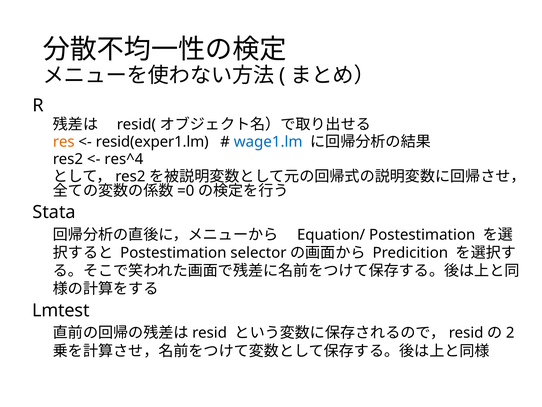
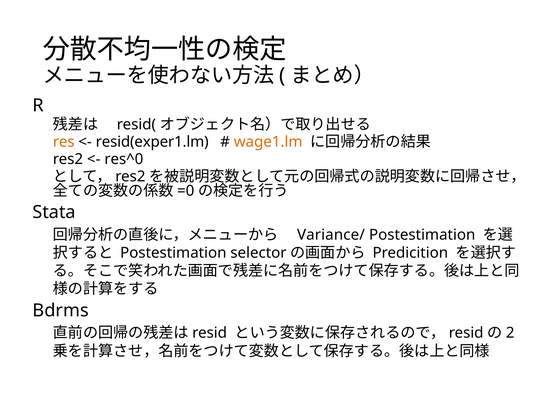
wage1.lm colour: blue -> orange (268, 142)
res^4: res^4 -> res^0 (124, 159)
Equation/: Equation/ -> Variance/ (331, 234)
Lmtest: Lmtest -> Bdrms (61, 310)
